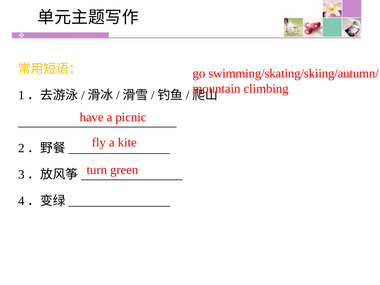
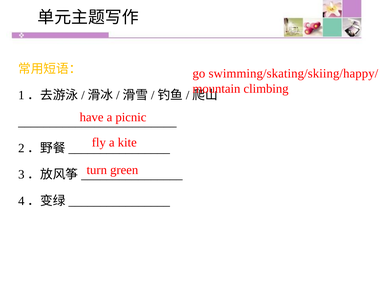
swimming/skating/skiing/autumn/: swimming/skating/skiing/autumn/ -> swimming/skating/skiing/happy/ (293, 73)
